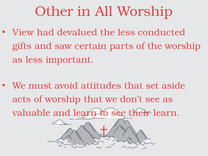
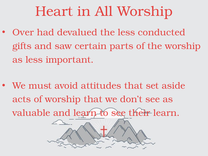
Other: Other -> Heart (54, 11)
View: View -> Over (23, 32)
